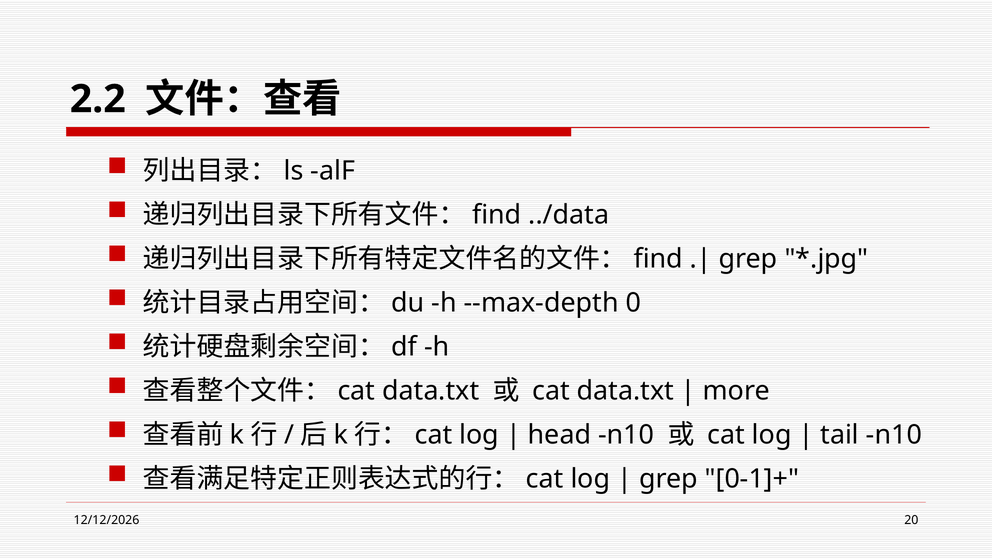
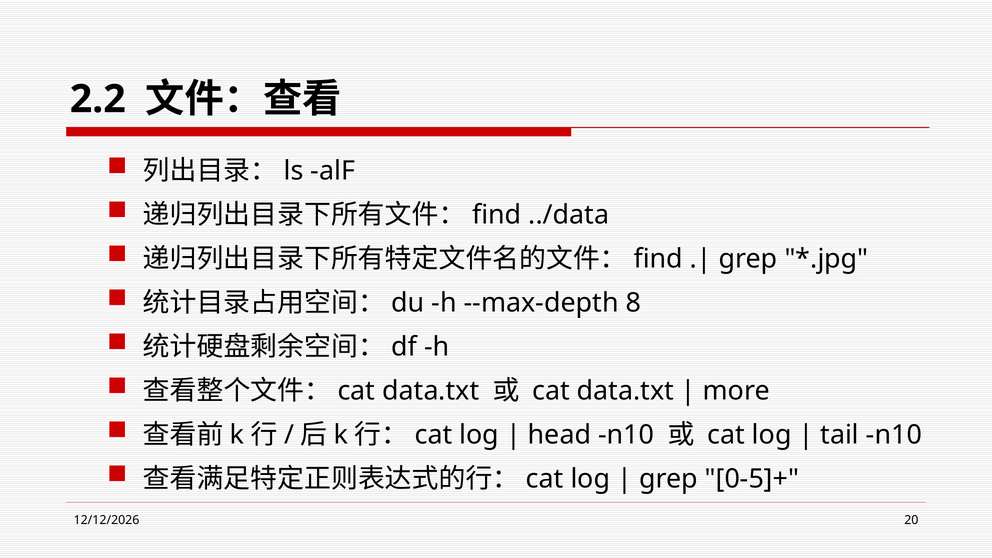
0: 0 -> 8 (633, 303)
0-1]+: 0-1]+ -> 0-5]+ (752, 479)
